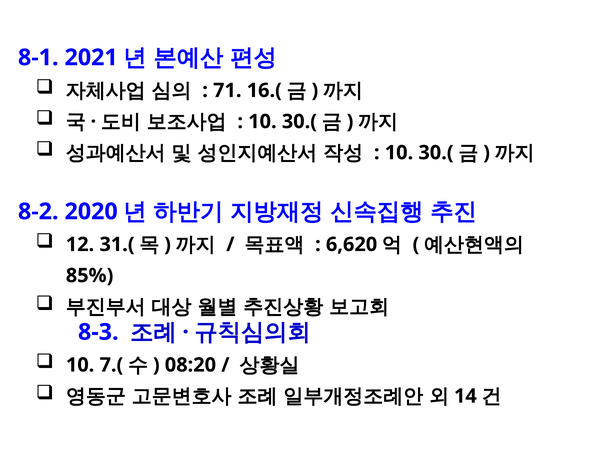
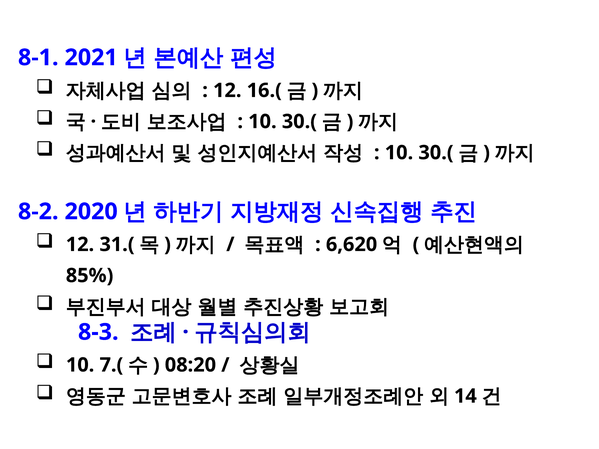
71: 71 -> 12 (227, 90)
